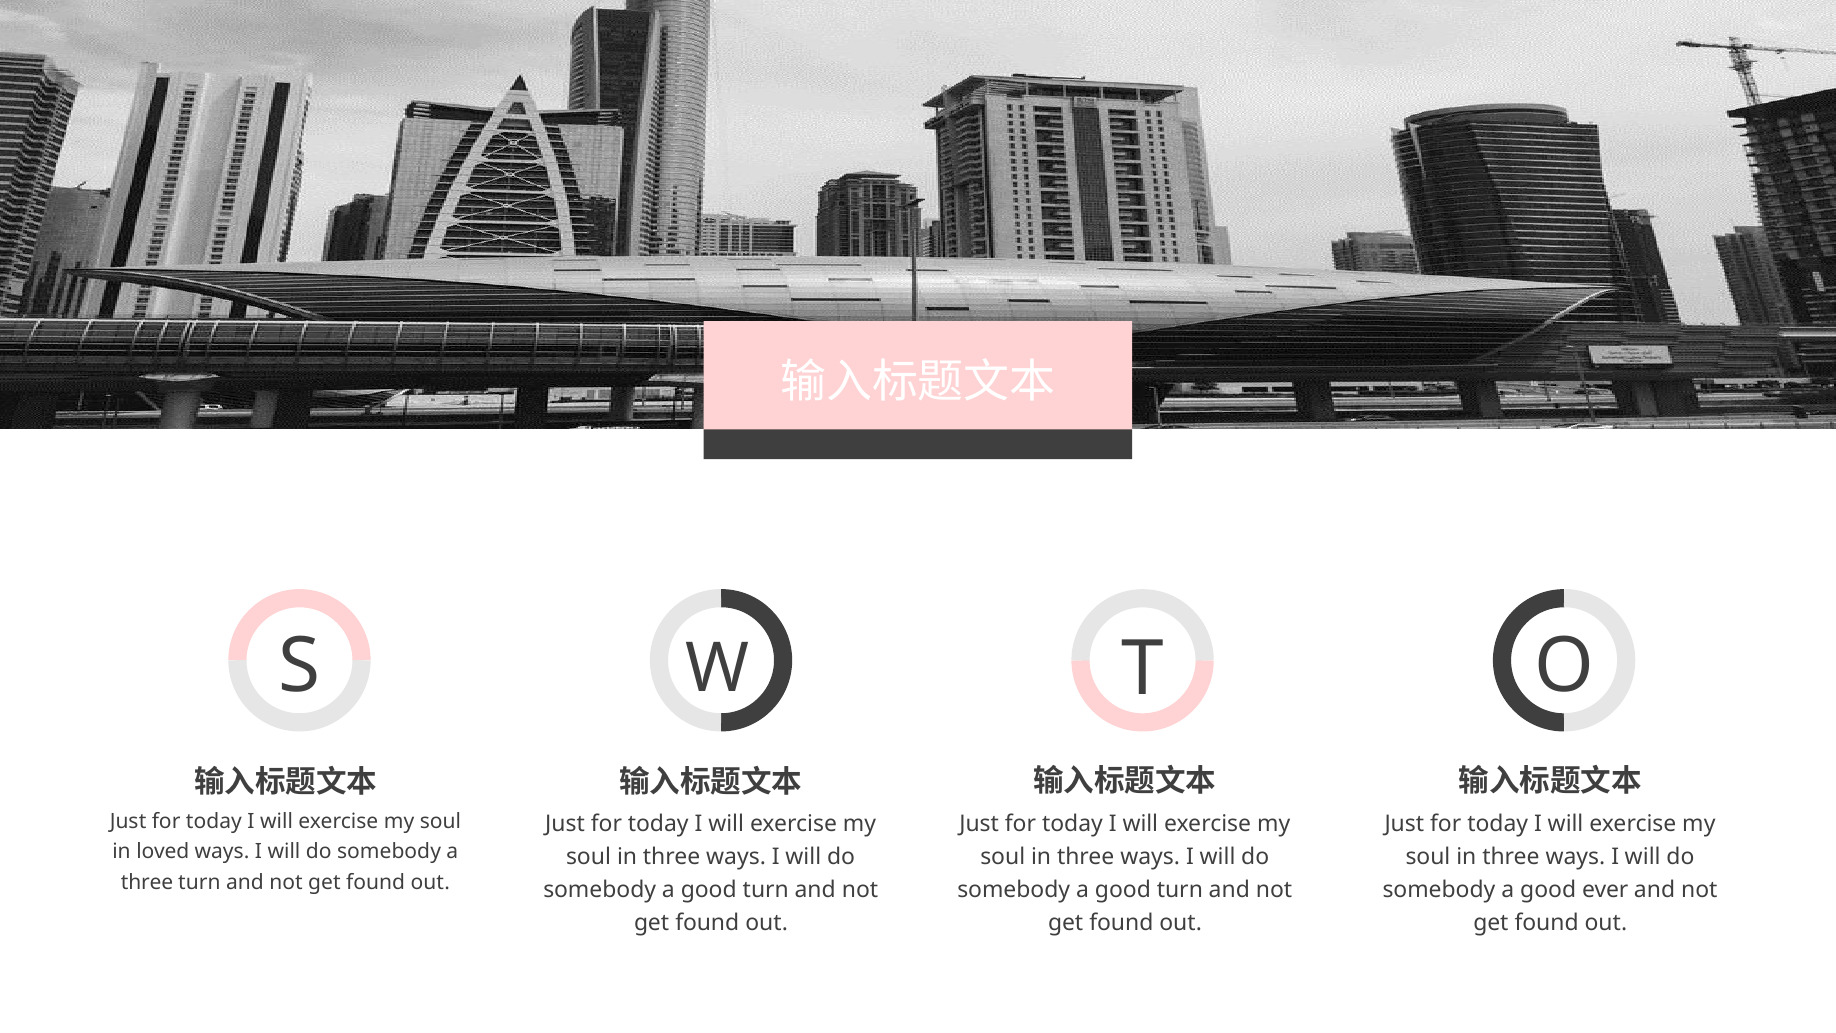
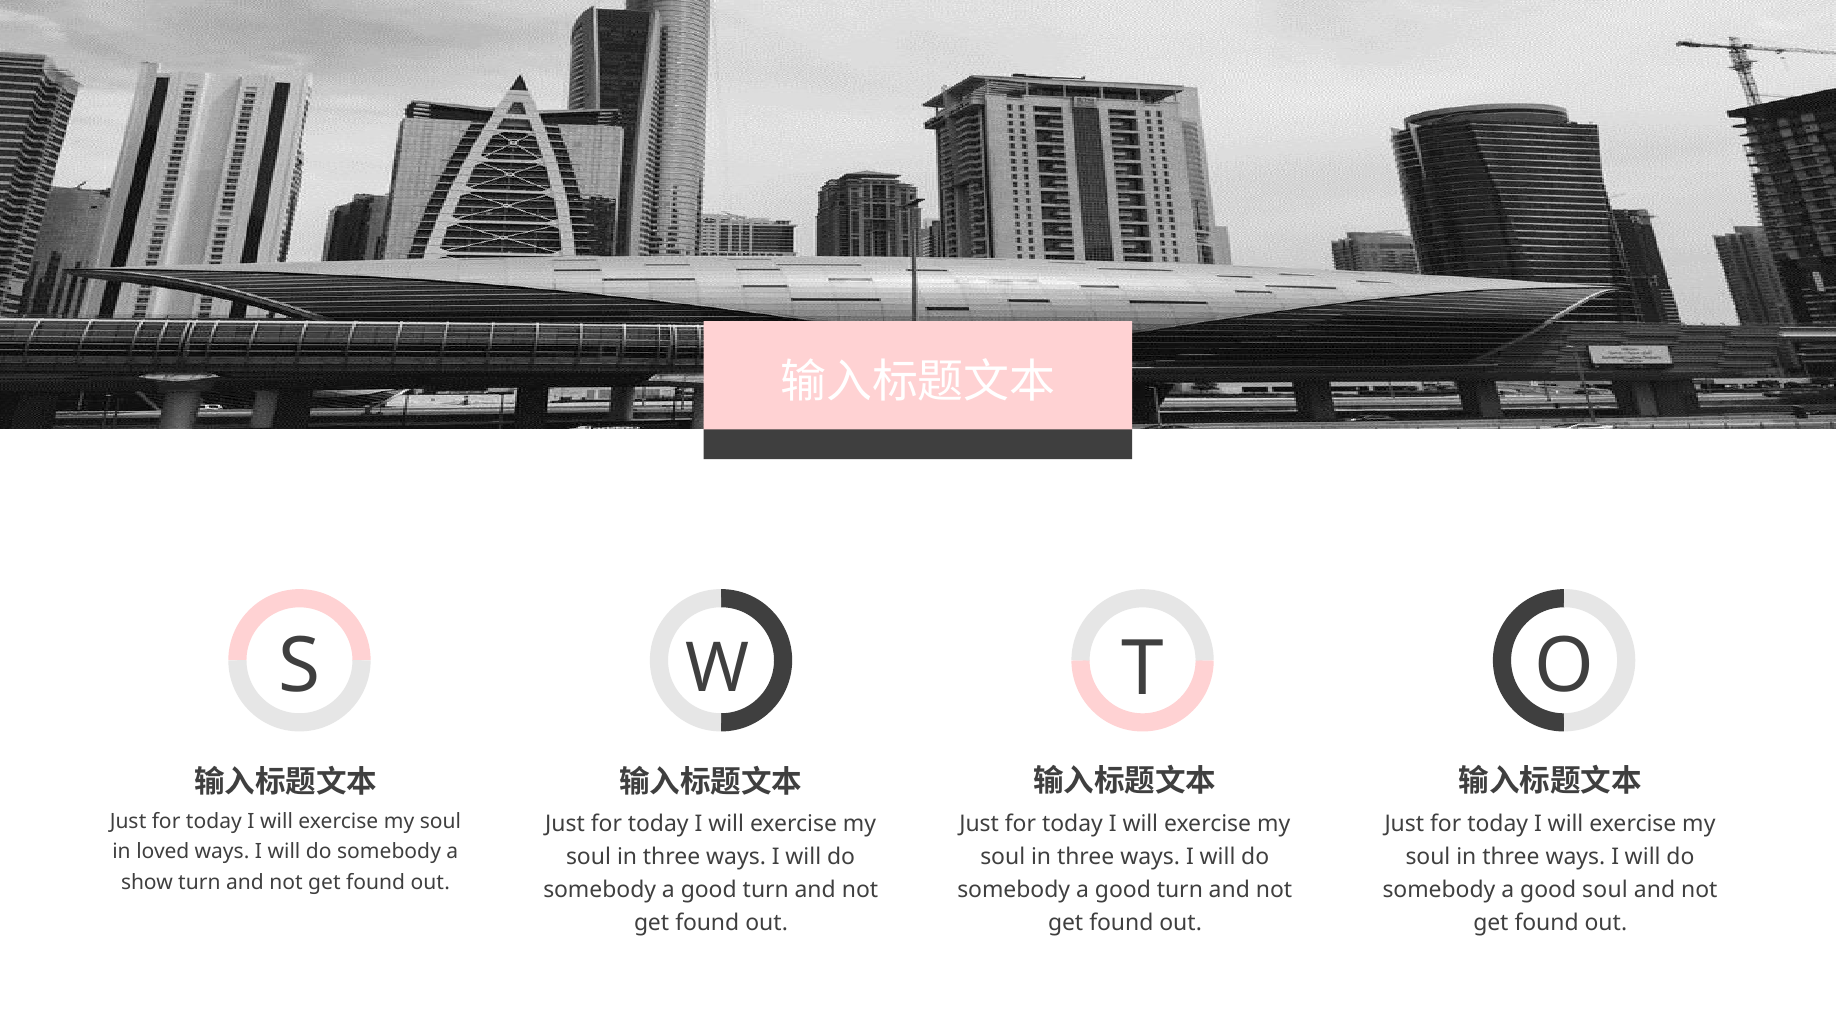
three: three -> show (147, 882)
good ever: ever -> soul (1605, 889)
